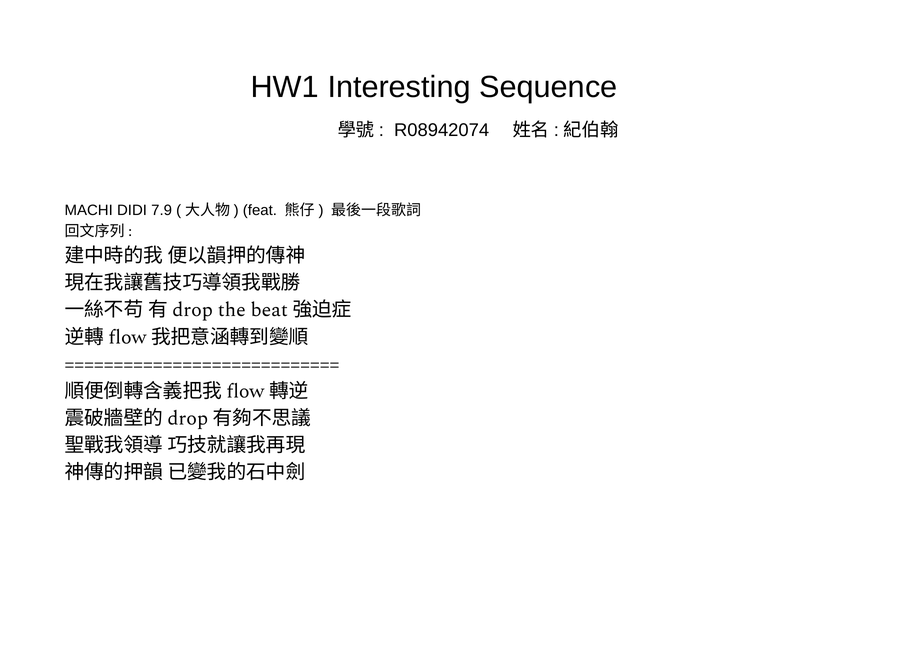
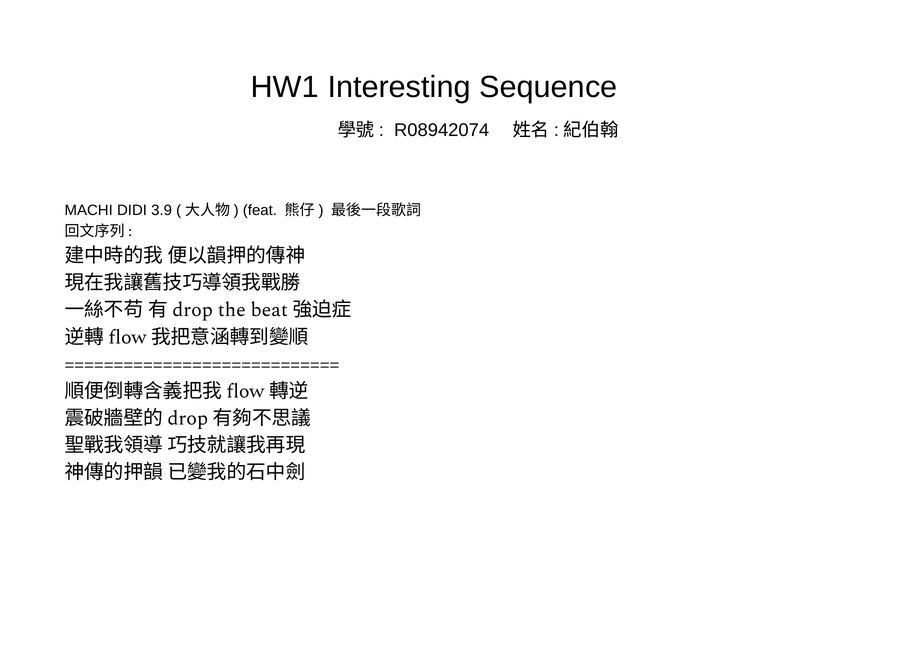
7.9: 7.9 -> 3.9 (162, 211)
